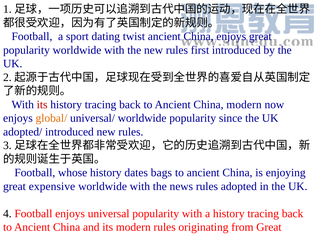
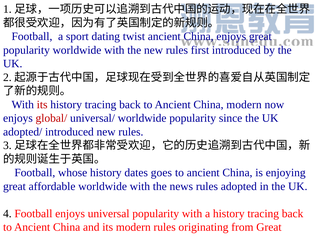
global/ colour: orange -> red (51, 118)
bags: bags -> goes (161, 173)
expensive: expensive -> affordable (52, 186)
